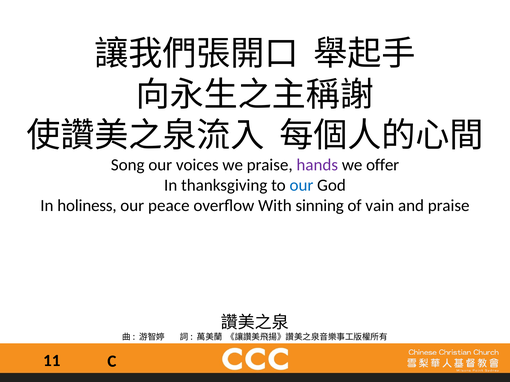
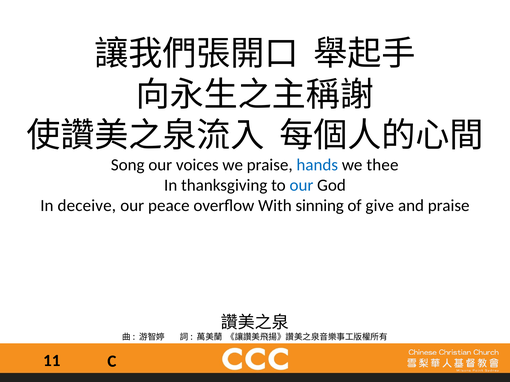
hands colour: purple -> blue (317, 165)
offer: offer -> thee (382, 165)
holiness: holiness -> deceive (87, 206)
vain: vain -> give (380, 206)
